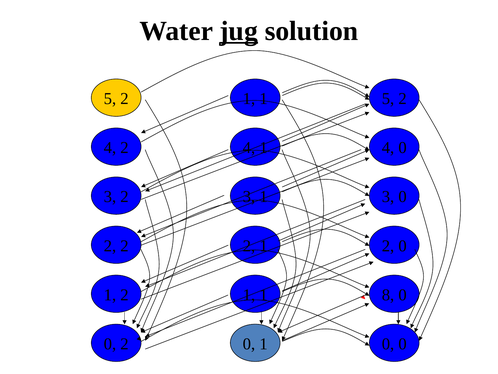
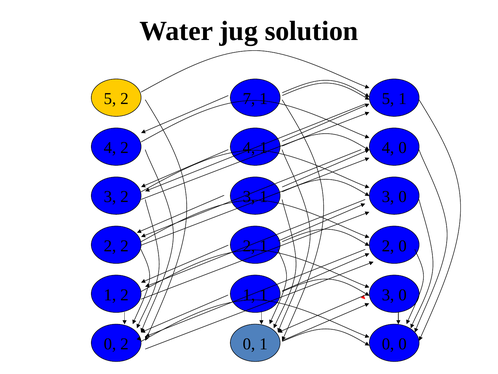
jug underline: present -> none (239, 31)
1: 1 -> 7 (249, 99)
2: 2 -> 1 (403, 99)
8: 8 -> 3 (388, 295)
